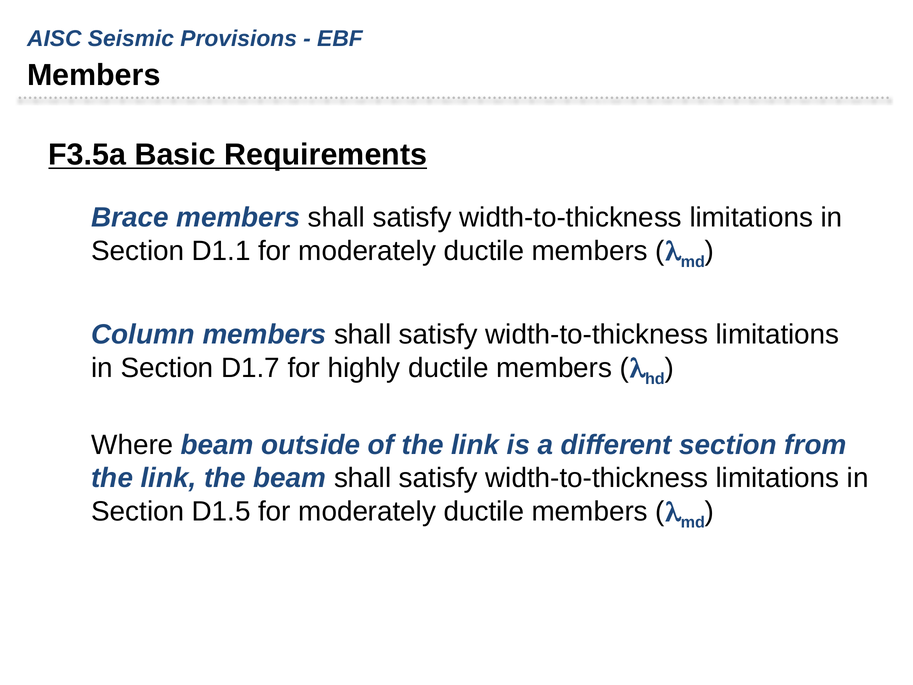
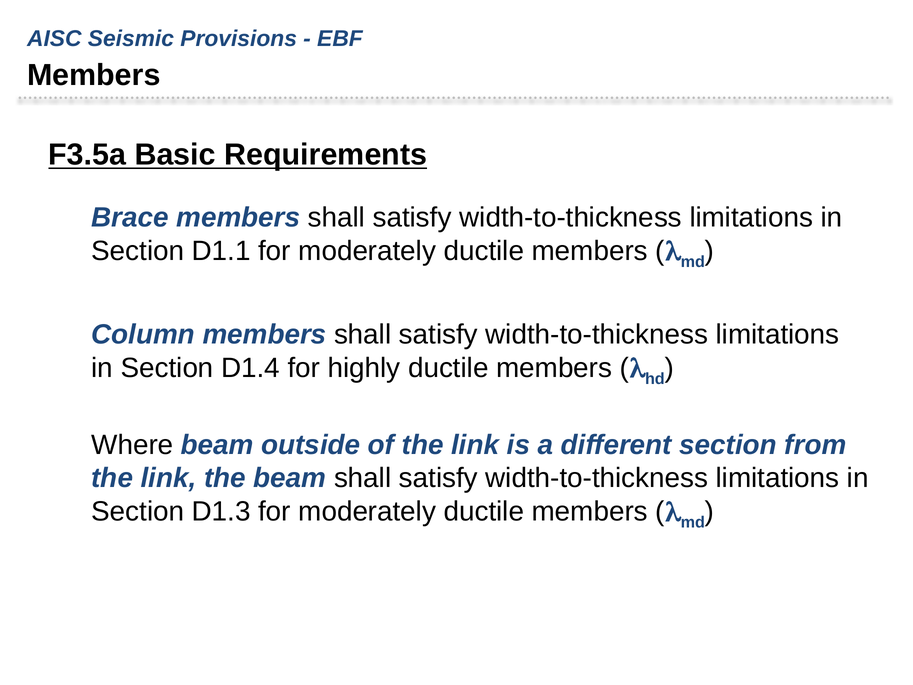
D1.7: D1.7 -> D1.4 (251, 368)
D1.5: D1.5 -> D1.3 (221, 512)
